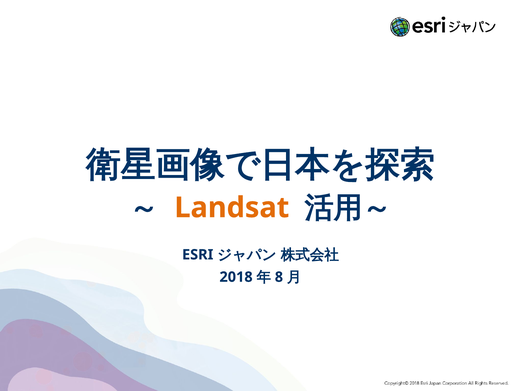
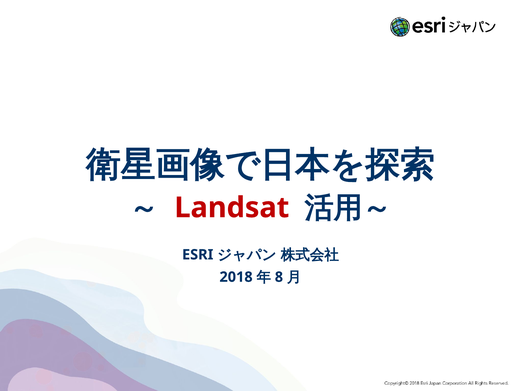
Landsat colour: orange -> red (232, 208)
